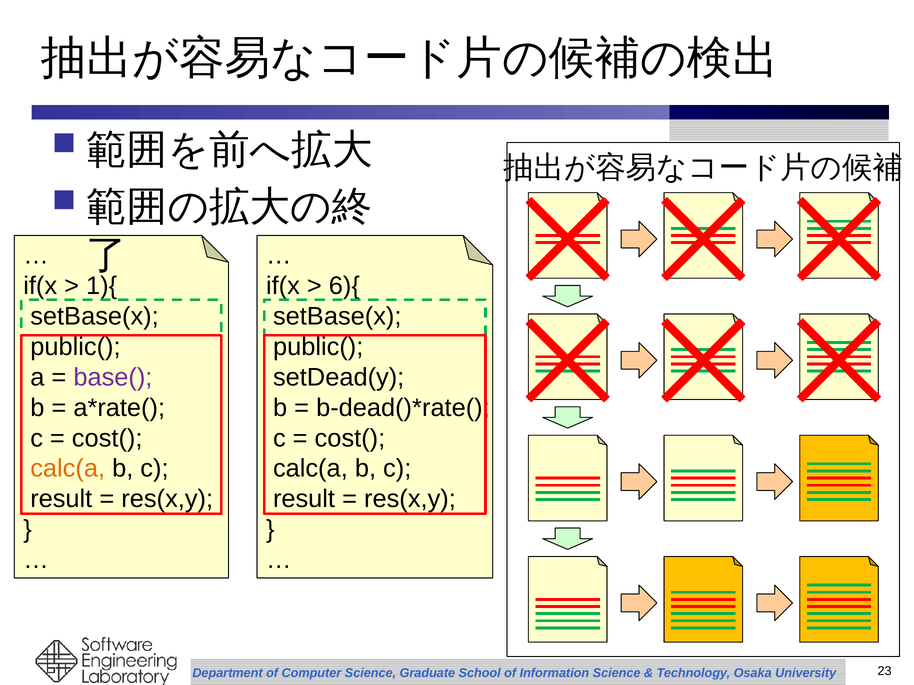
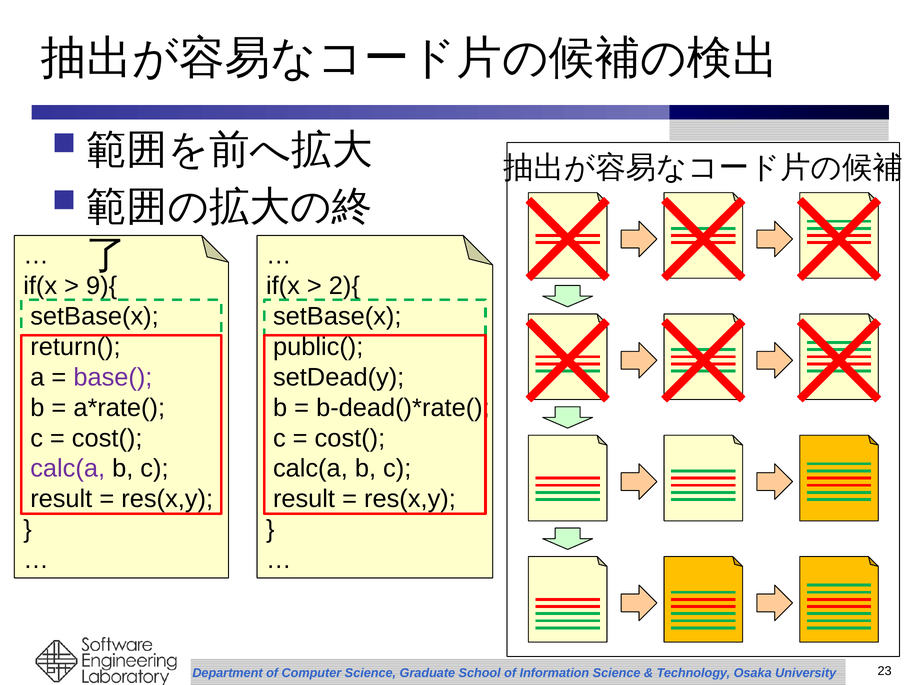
1){: 1){ -> 9){ (102, 286)
6){: 6){ -> 2){ (344, 286)
public(: public( -> return( (75, 347)
calc(a colour: orange -> purple (68, 469)
